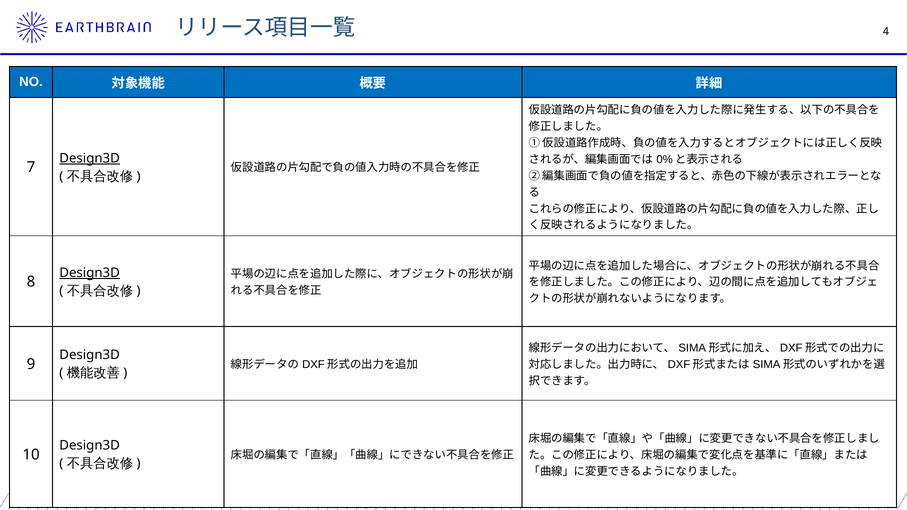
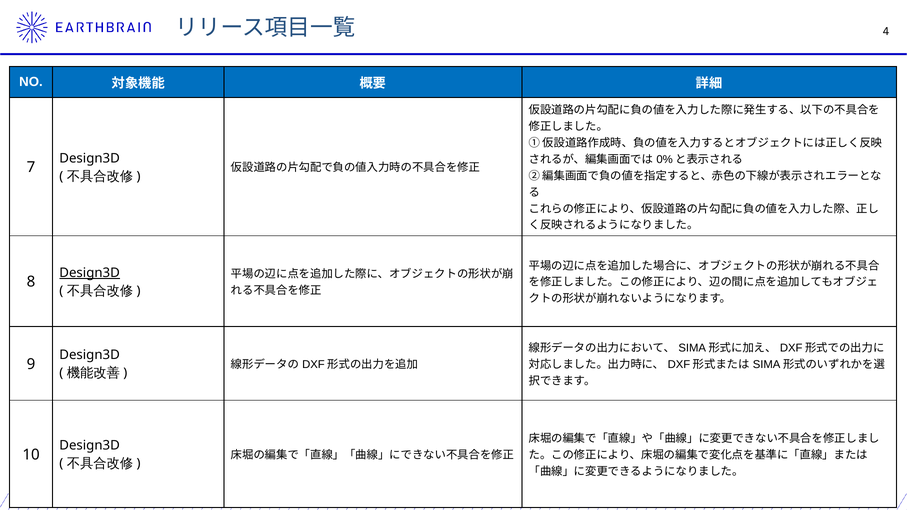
Design3D underline: present -> none (90, 158)
